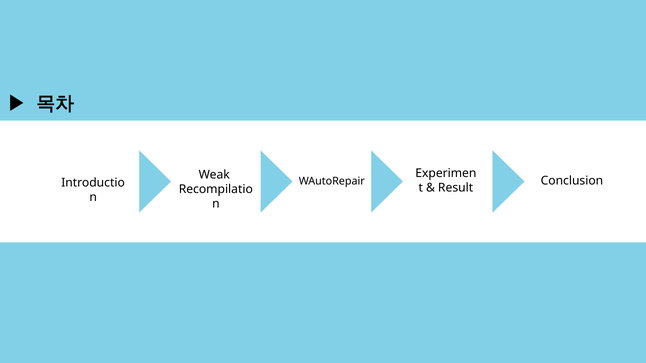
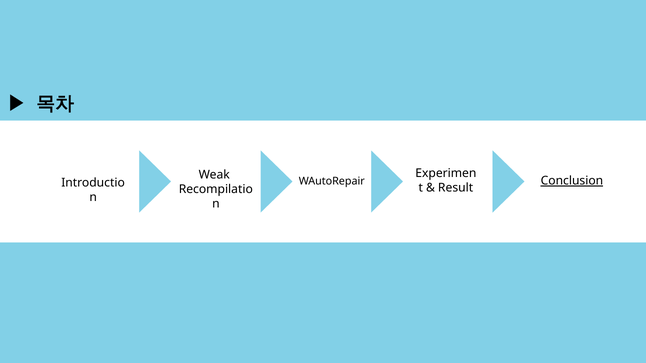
Conclusion underline: none -> present (572, 181)
